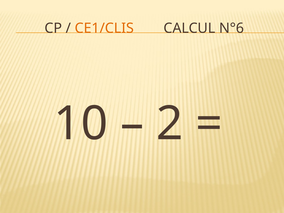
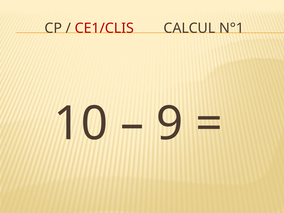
CE1/CLIS colour: orange -> red (104, 28)
N°6: N°6 -> N°1 (232, 28)
2: 2 -> 9 (170, 124)
